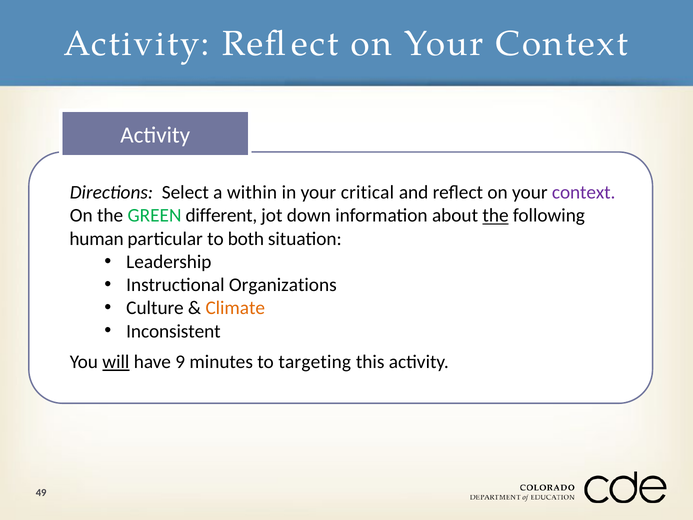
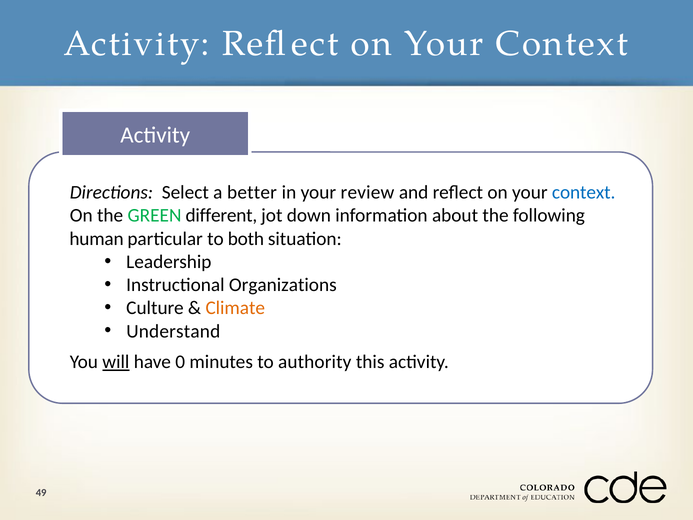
within: within -> better (252, 192)
critical: critical -> review (367, 192)
context colour: purple -> blue (584, 192)
the underline: present -> none (496, 215)
Inconsistent: Inconsistent -> Understand (173, 331)
9: 9 -> 0 (180, 362)
targeting: targeting -> authority (315, 362)
